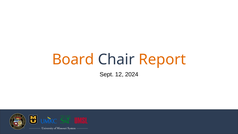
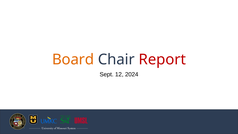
Report colour: orange -> red (162, 59)
